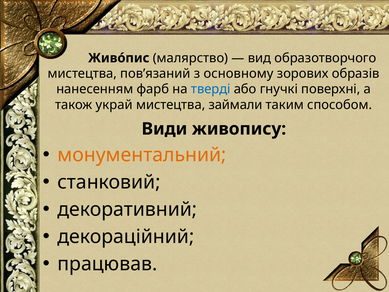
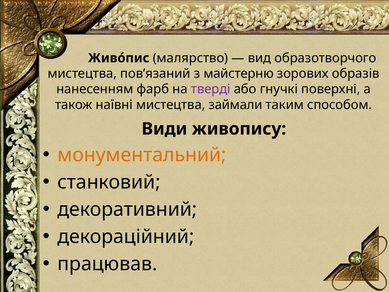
основному: основному -> майстерню (239, 74)
тверді colour: blue -> purple (211, 89)
украй: украй -> наївні (114, 105)
